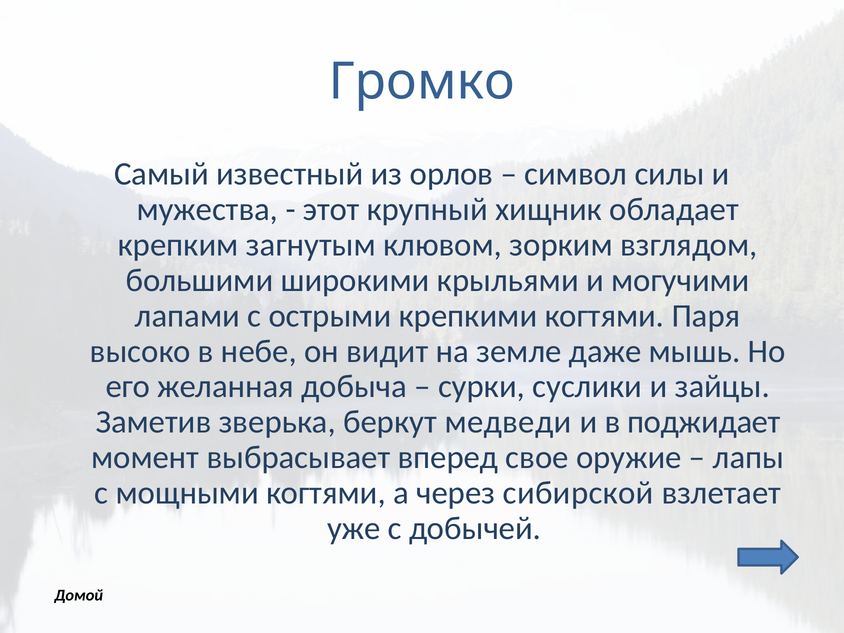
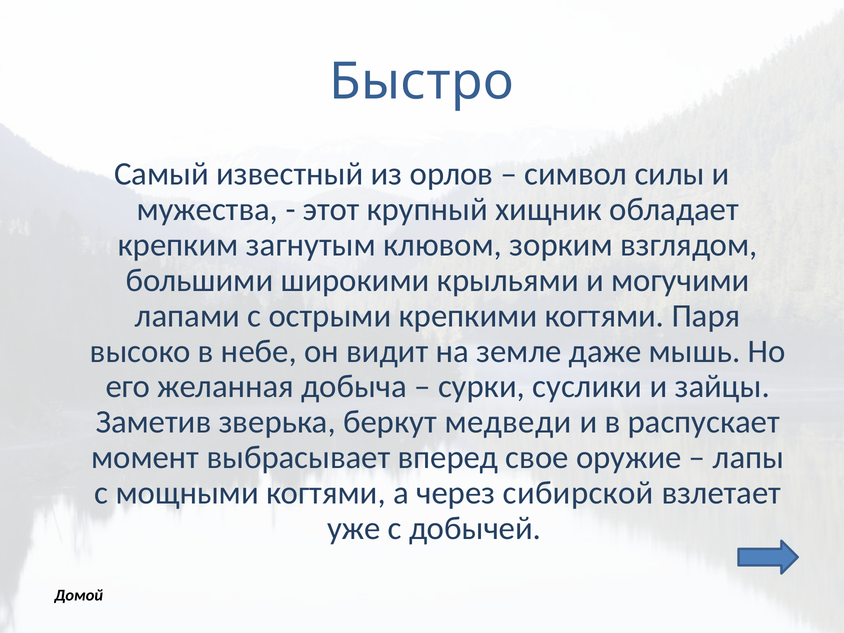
Громко: Громко -> Быстро (422, 82)
поджидает: поджидает -> распускает (704, 422)
